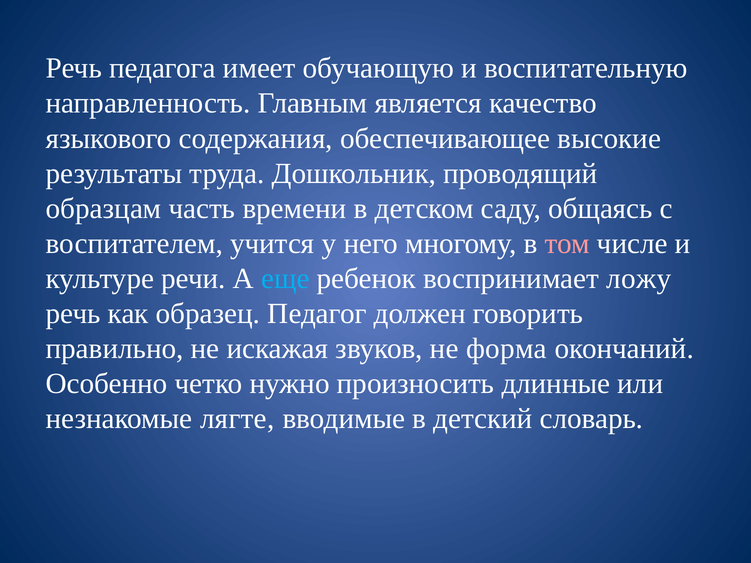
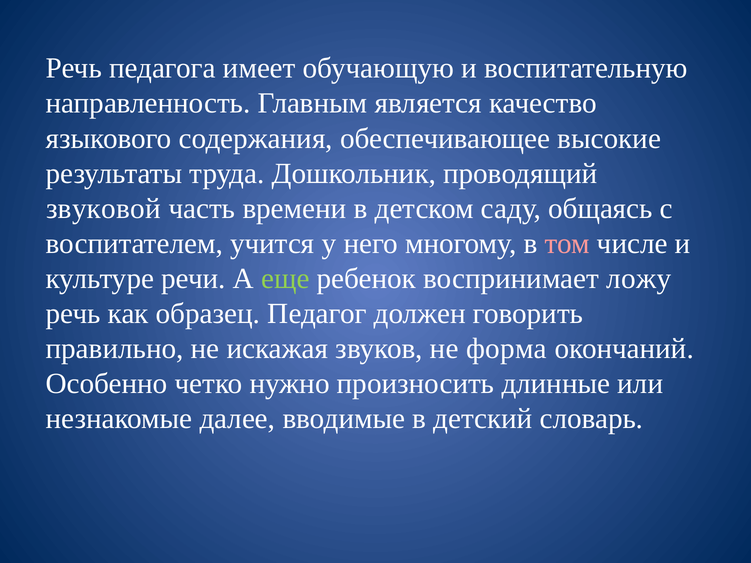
образцам: образцам -> звуковой (103, 209)
еще colour: light blue -> light green (285, 279)
лягте: лягте -> далее (237, 419)
